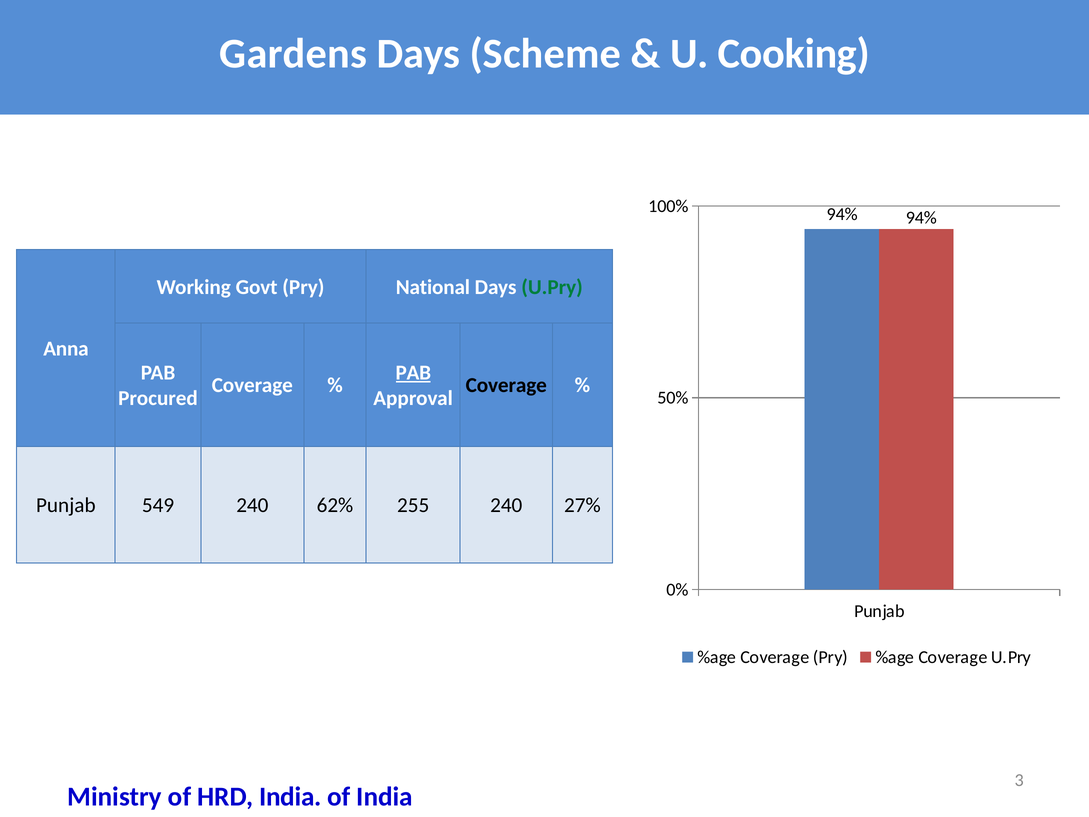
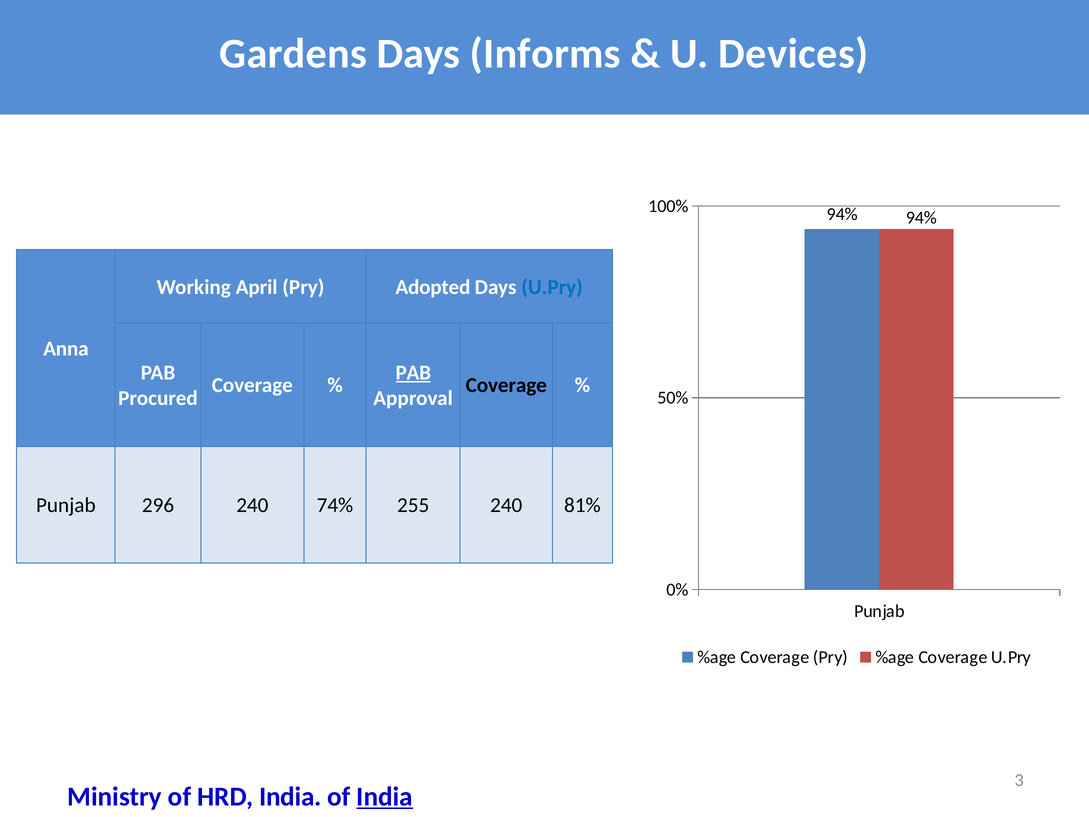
Scheme: Scheme -> Informs (545, 54)
Cooking: Cooking -> Devices (793, 54)
Govt: Govt -> April (257, 287)
National: National -> Adopted (433, 287)
U.Pry colour: green -> blue (552, 287)
549: 549 -> 296 (158, 505)
62%: 62% -> 74% (335, 505)
27%: 27% -> 81% (582, 505)
India underline: none -> present (385, 796)
